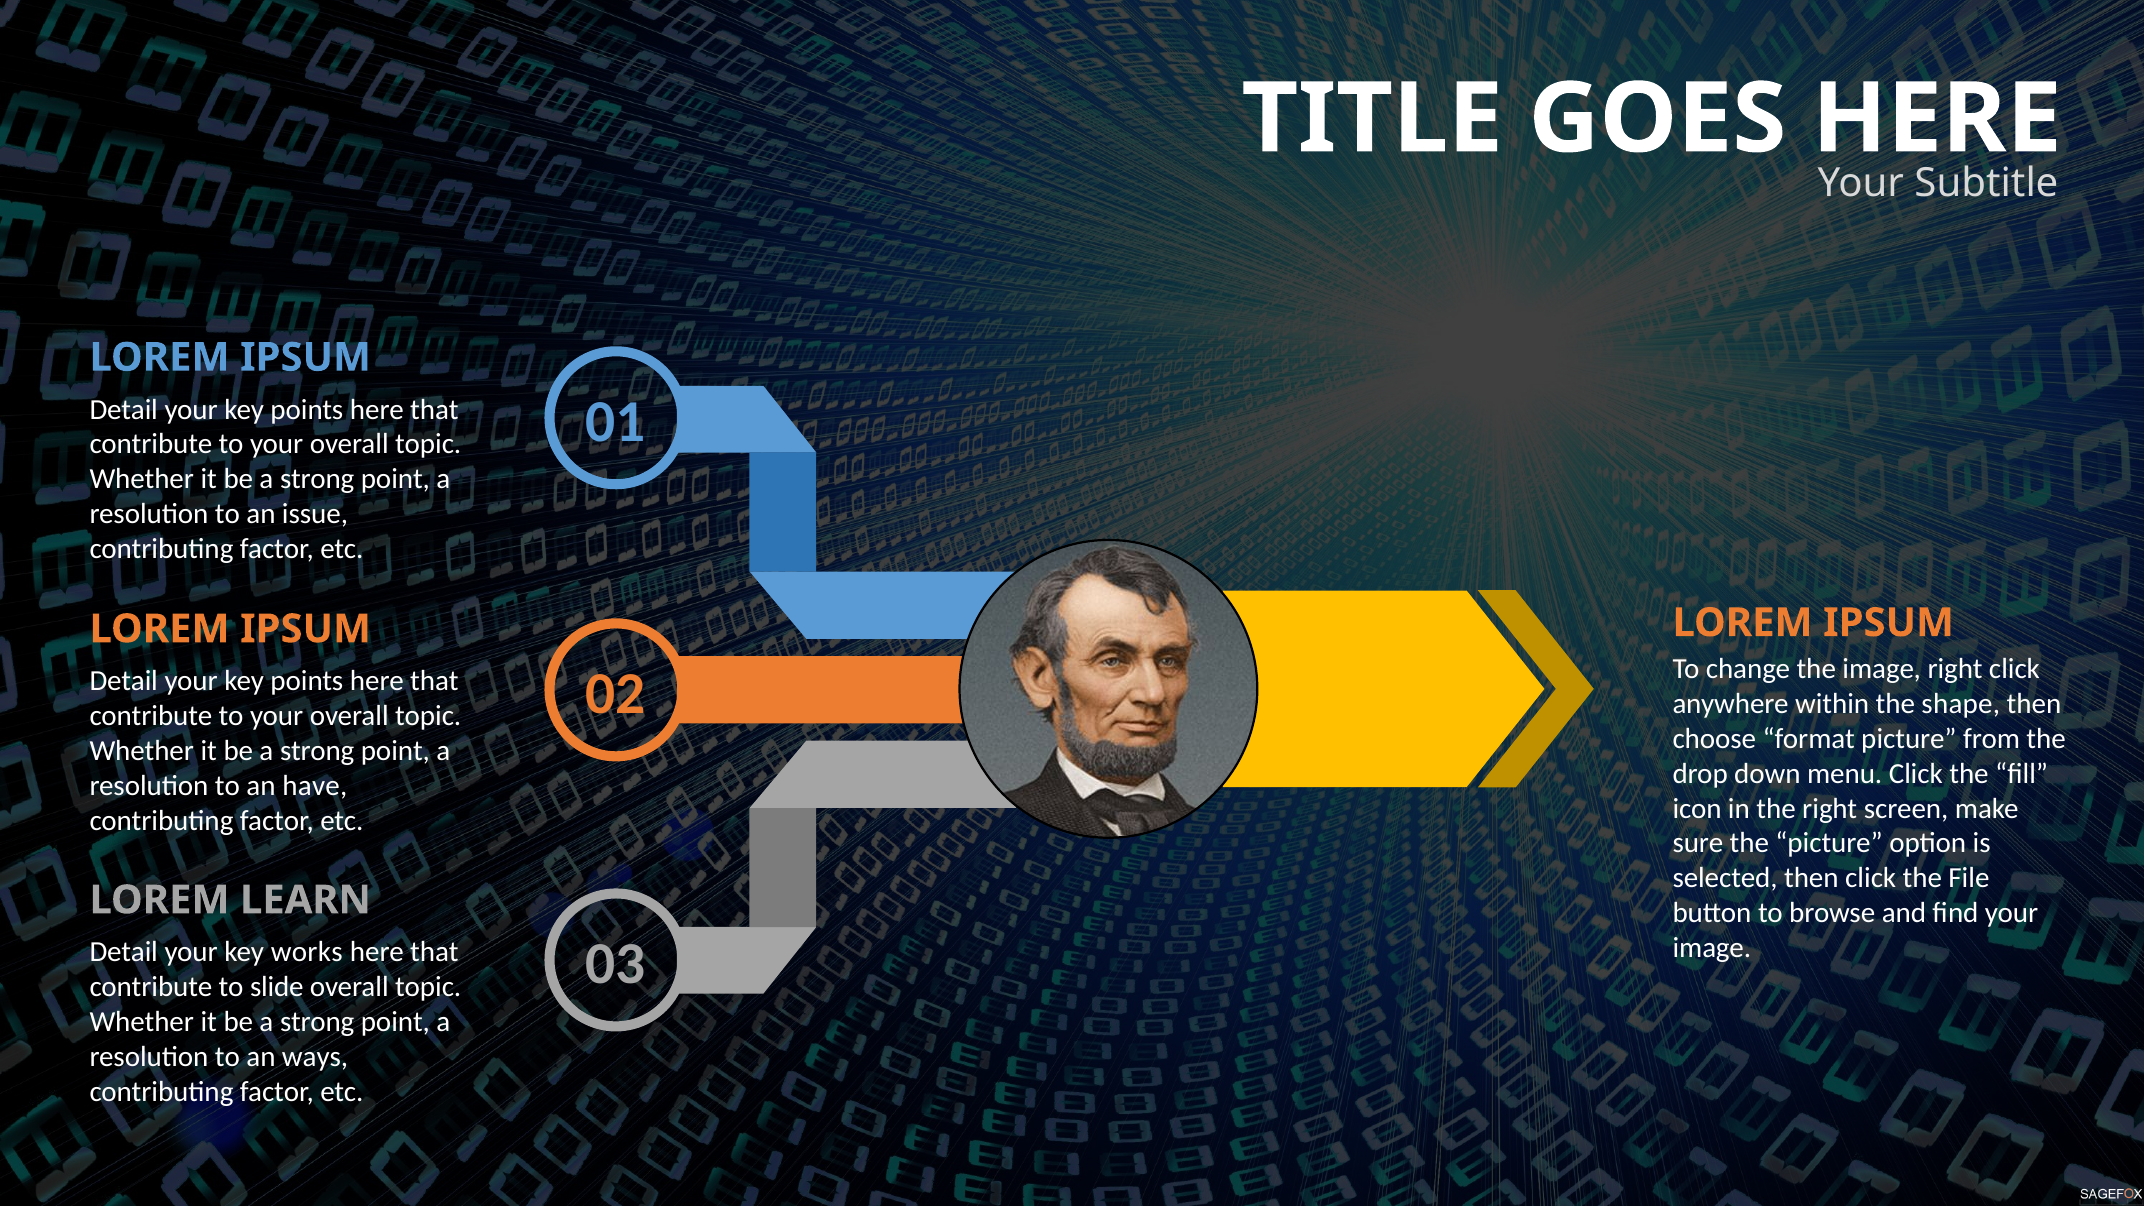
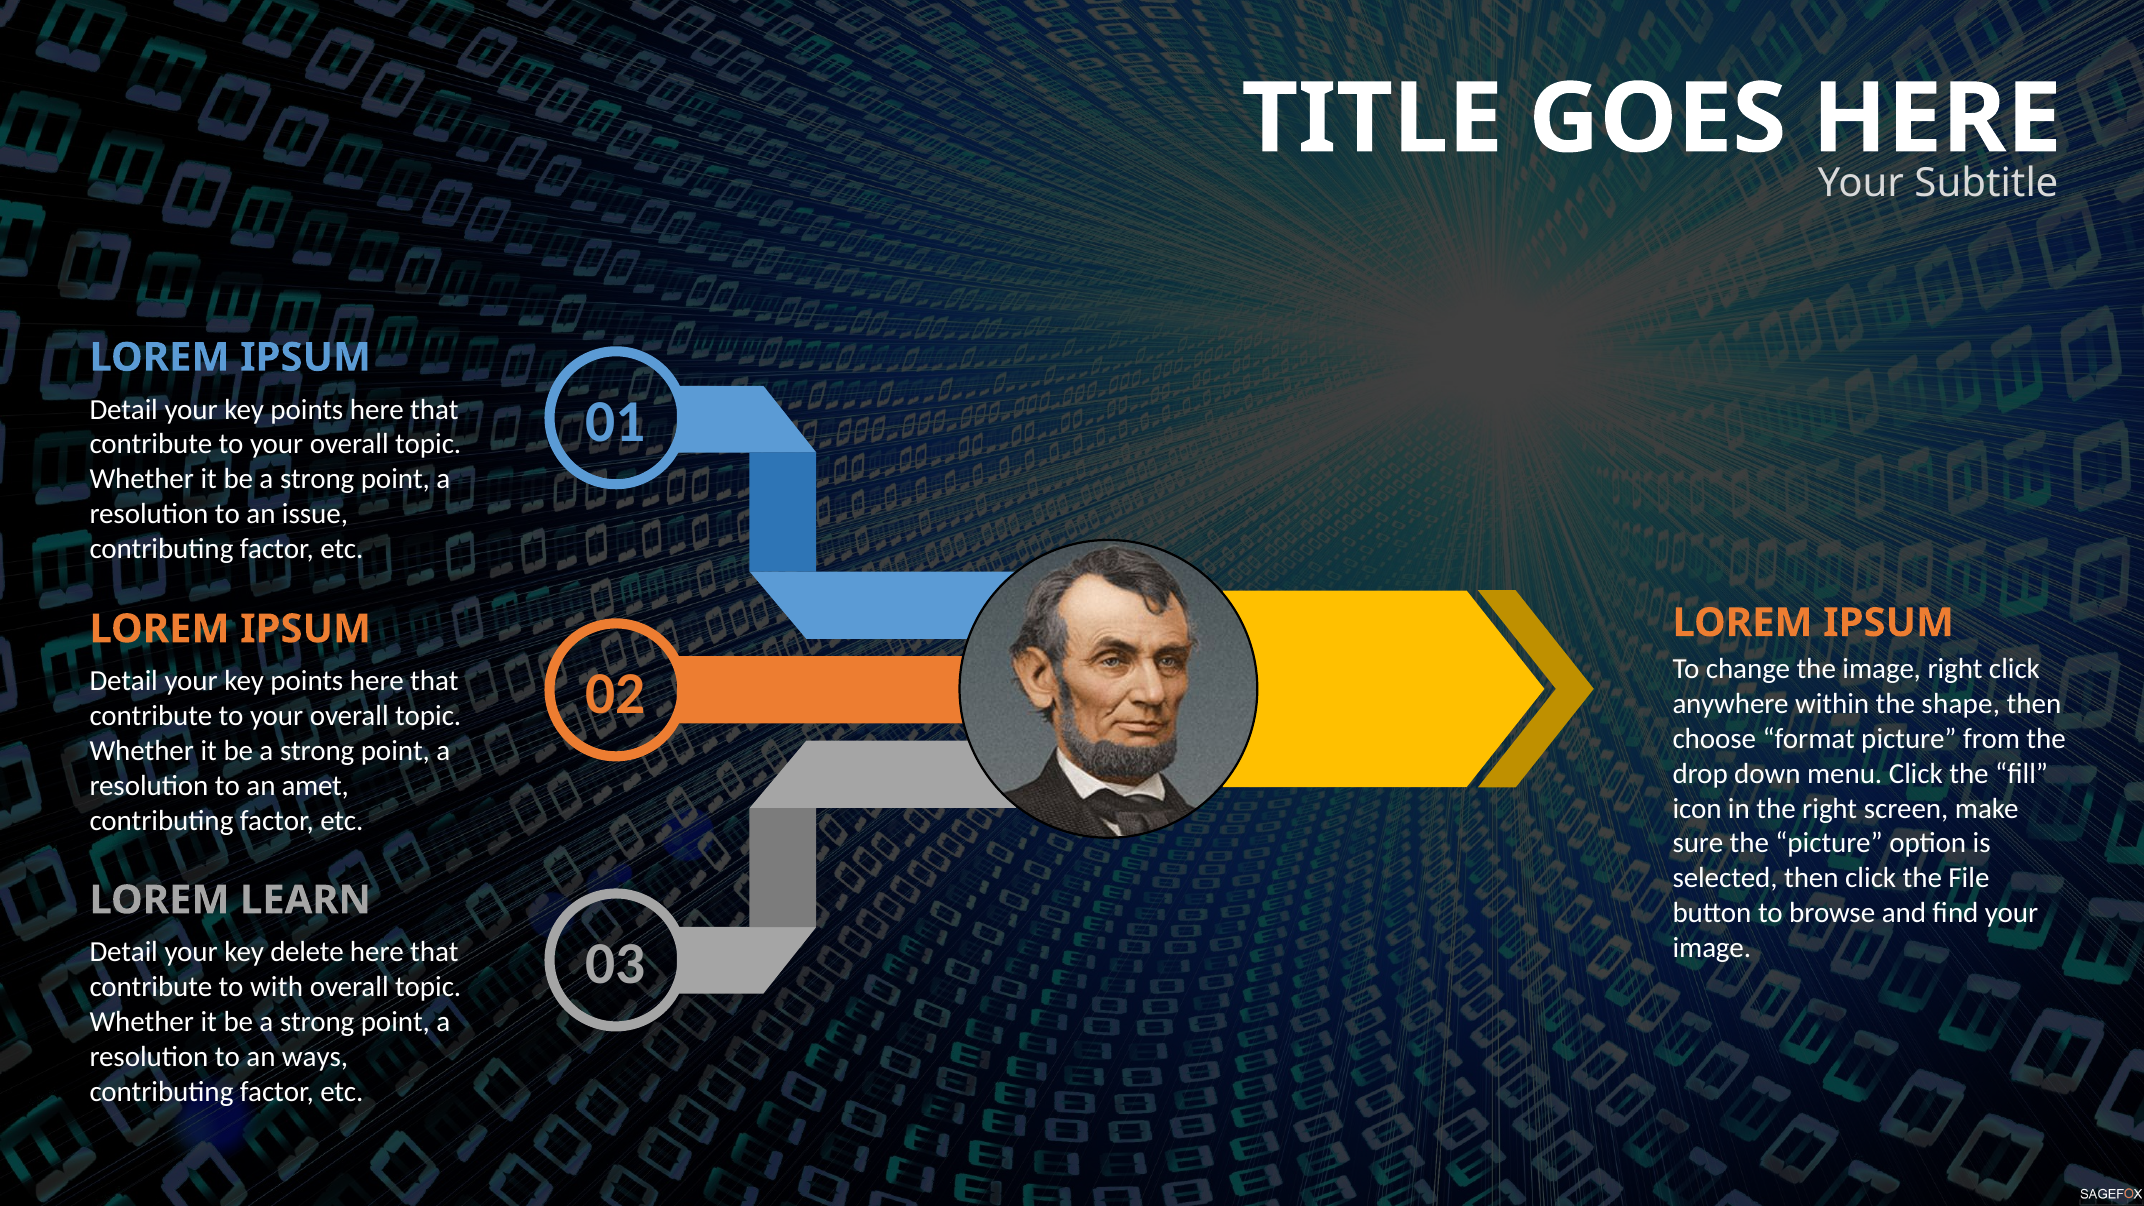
have: have -> amet (315, 786)
works: works -> delete (307, 952)
slide: slide -> with (277, 987)
